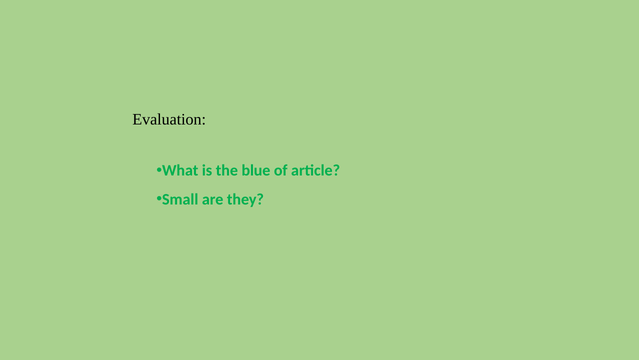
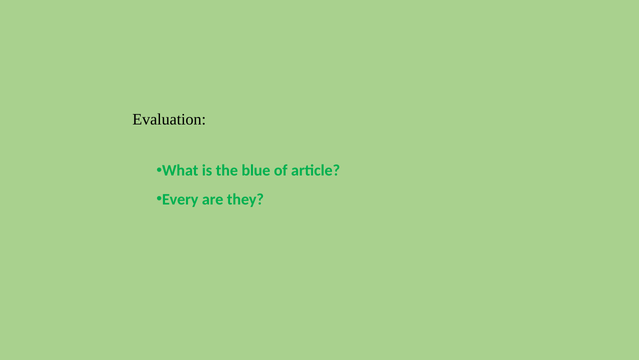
Small: Small -> Every (180, 199)
